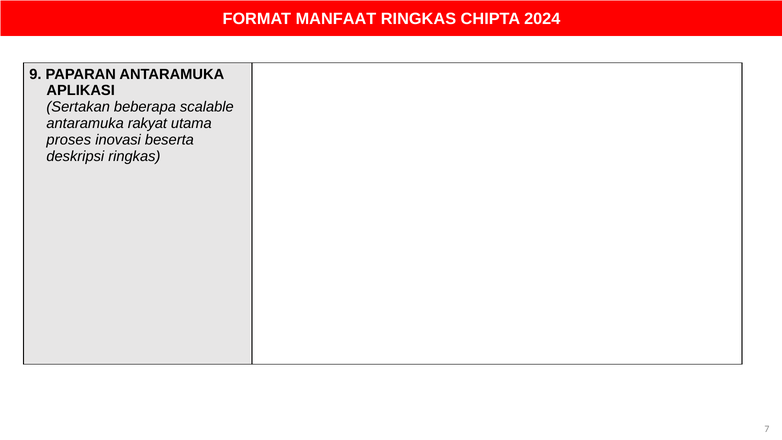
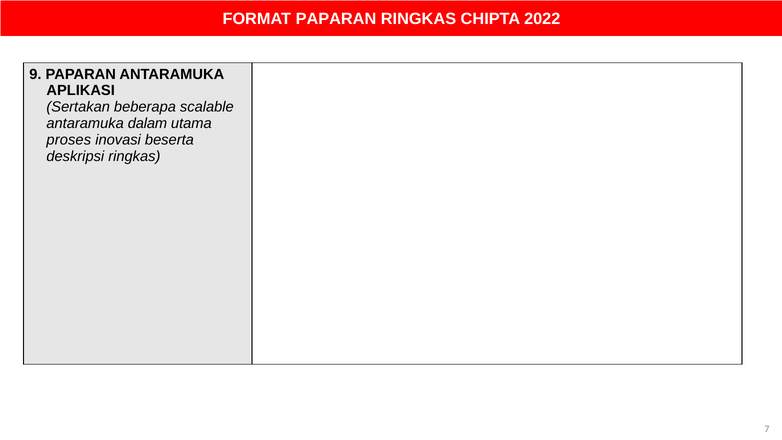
FORMAT MANFAAT: MANFAAT -> PAPARAN (336, 19)
2024: 2024 -> 2022 (542, 19)
rakyat: rakyat -> dalam (147, 123)
